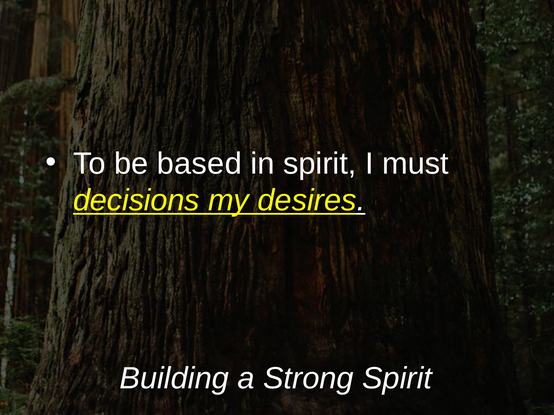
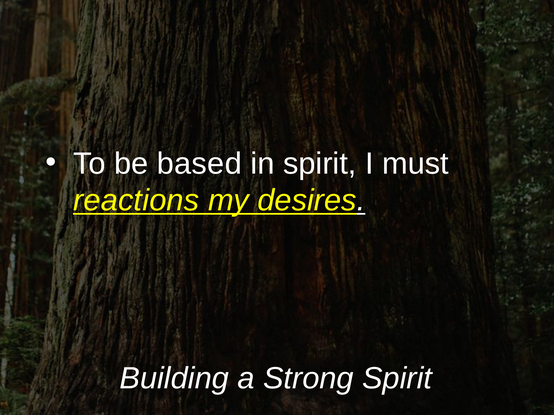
decisions: decisions -> reactions (136, 201)
